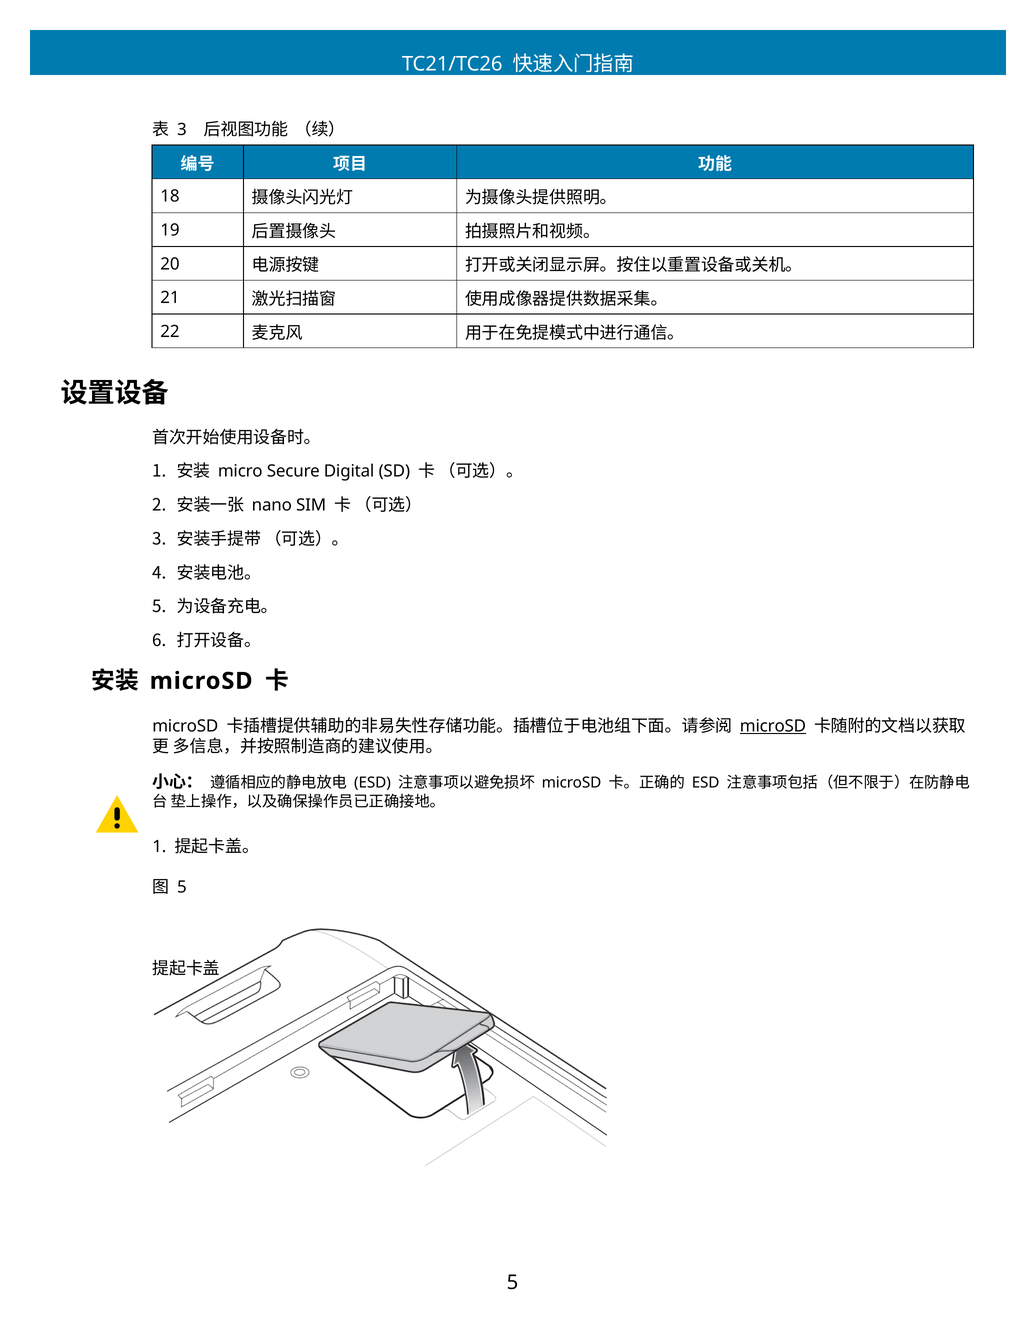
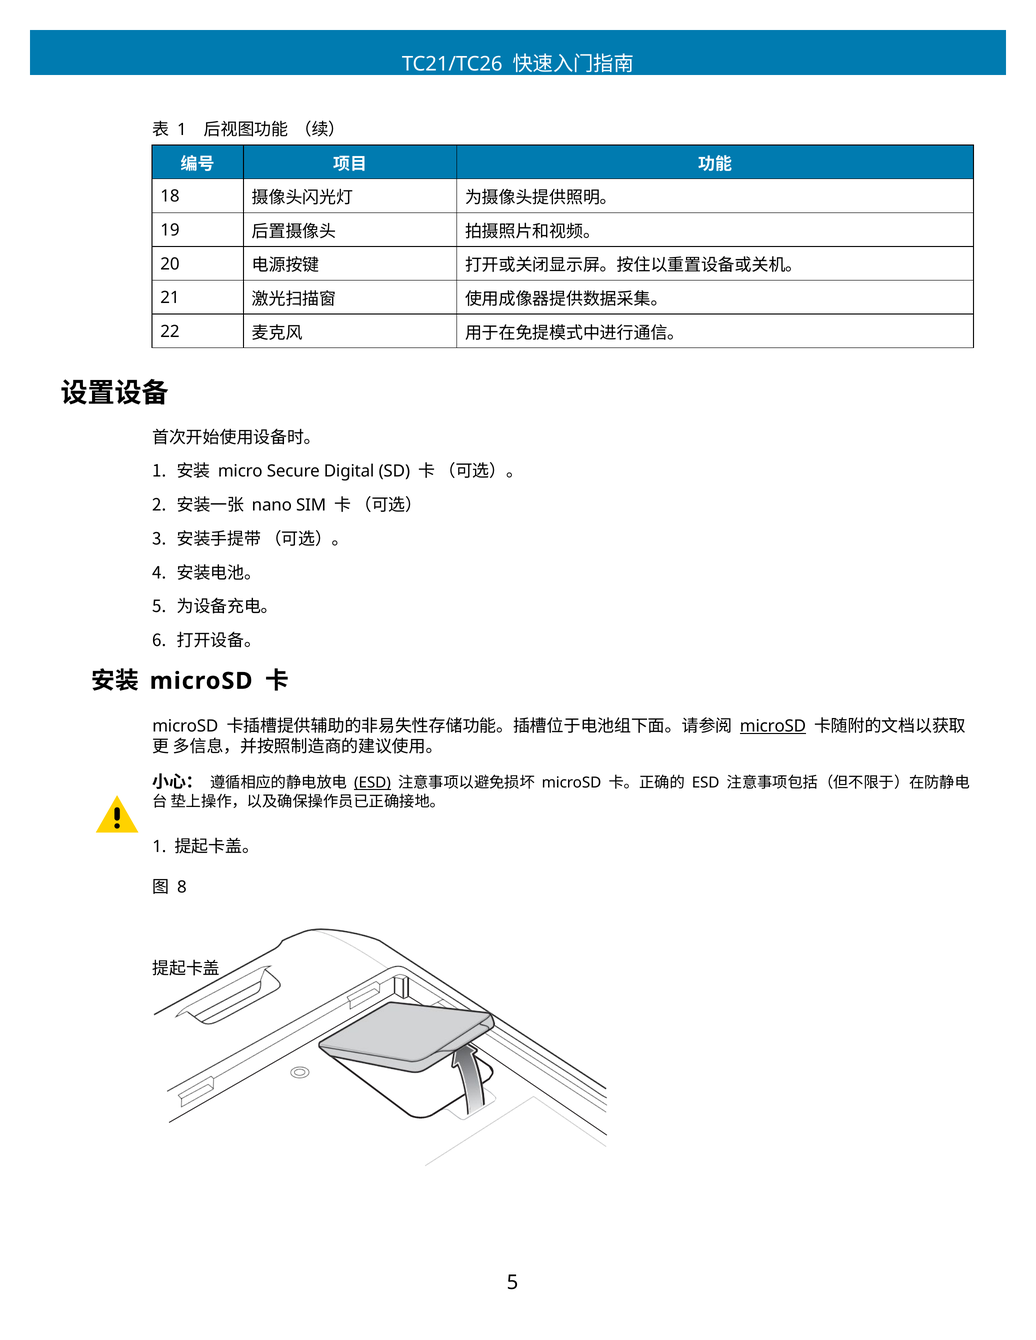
3: 3 -> 1 (182, 130)
ESD underline: none -> present (372, 783)
5: 5 -> 8 (182, 888)
